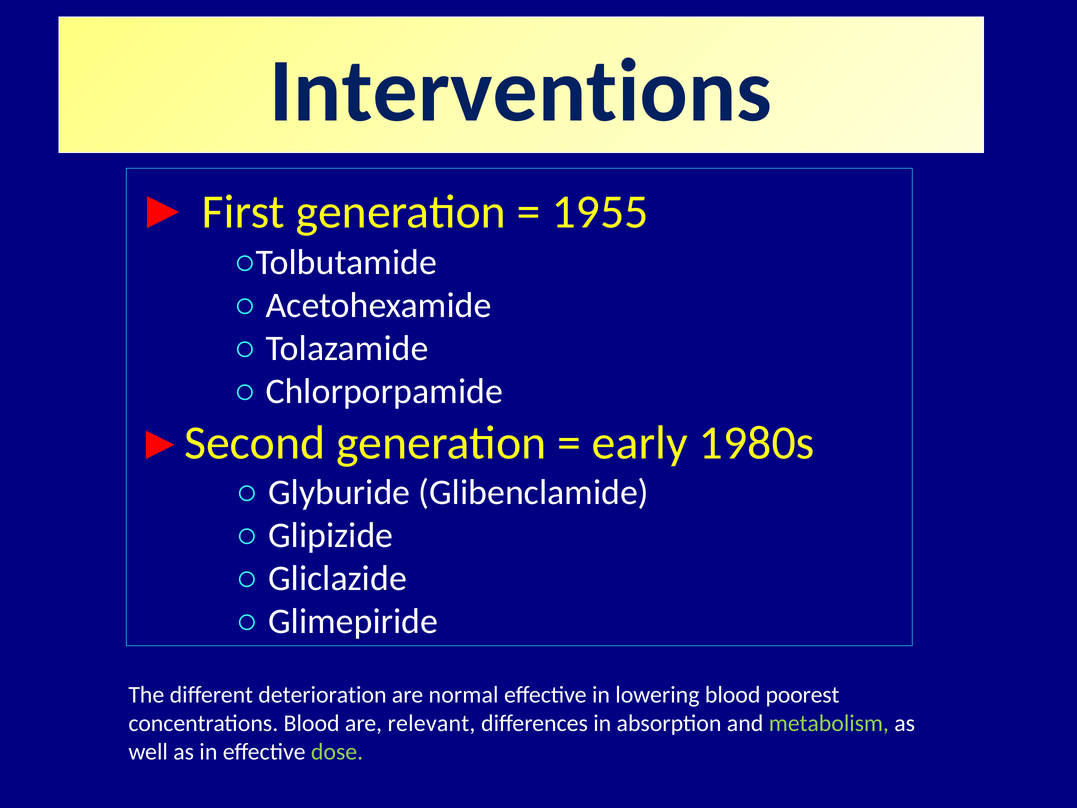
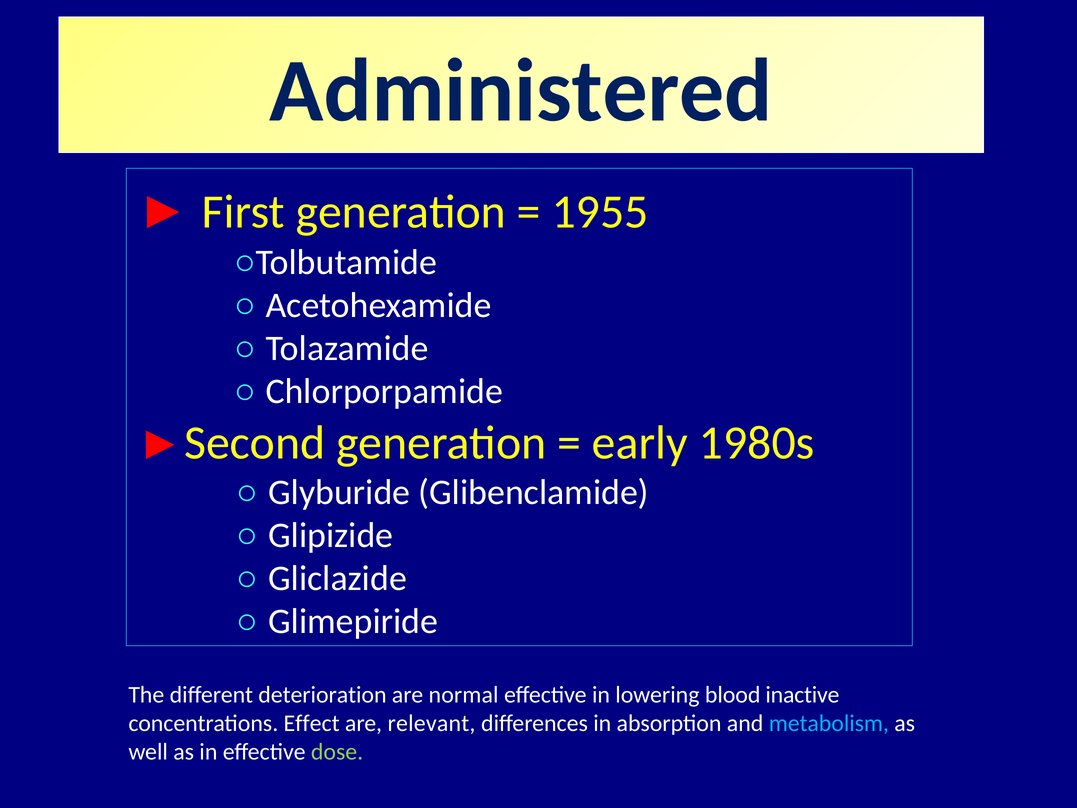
Interventions: Interventions -> Administered (521, 91)
poorest: poorest -> inactive (802, 694)
concentrations Blood: Blood -> Effect (312, 723)
metabolism colour: light green -> light blue (829, 723)
